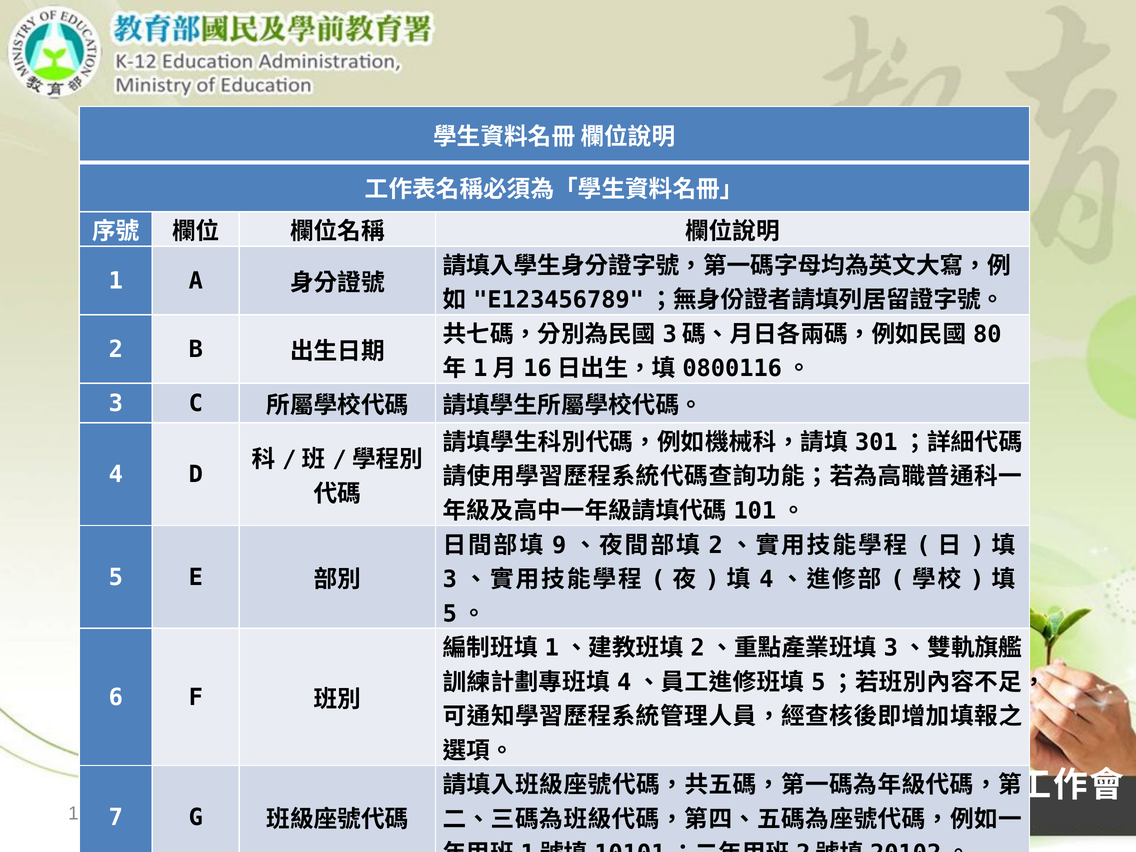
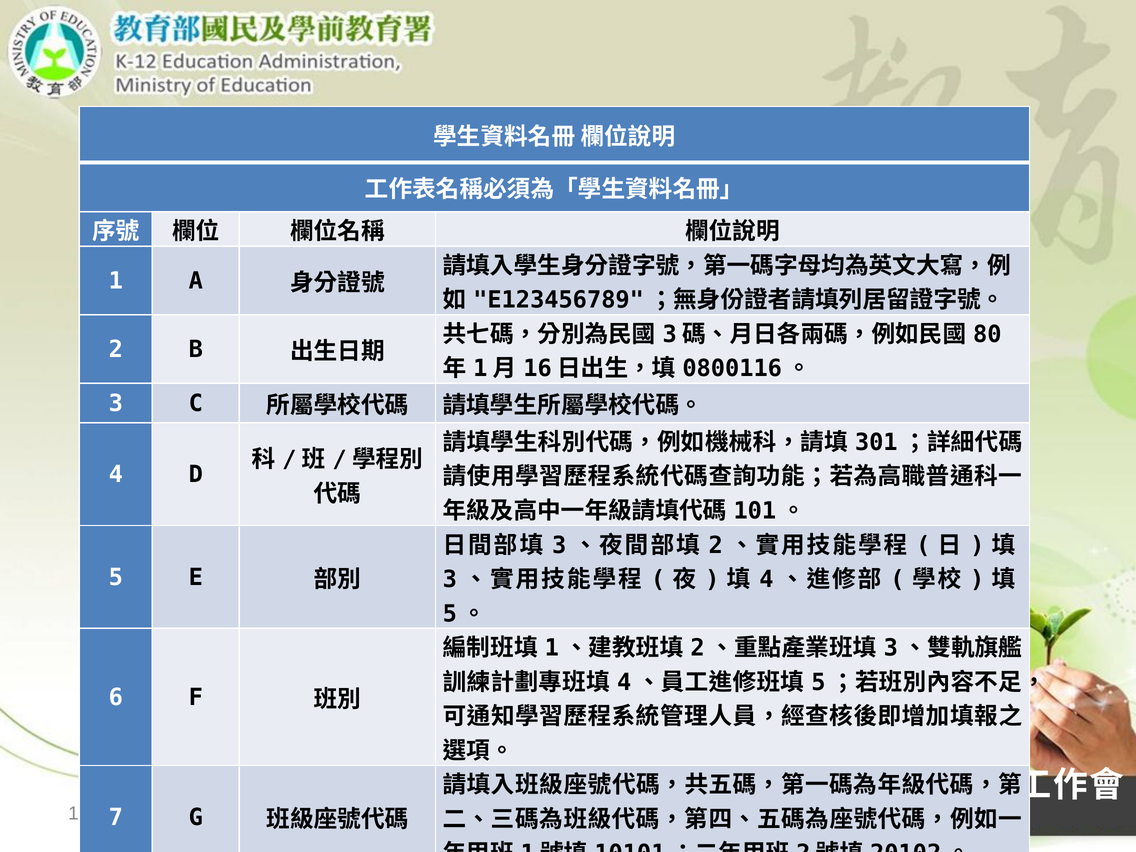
9: 9 -> 3 (559, 545)
